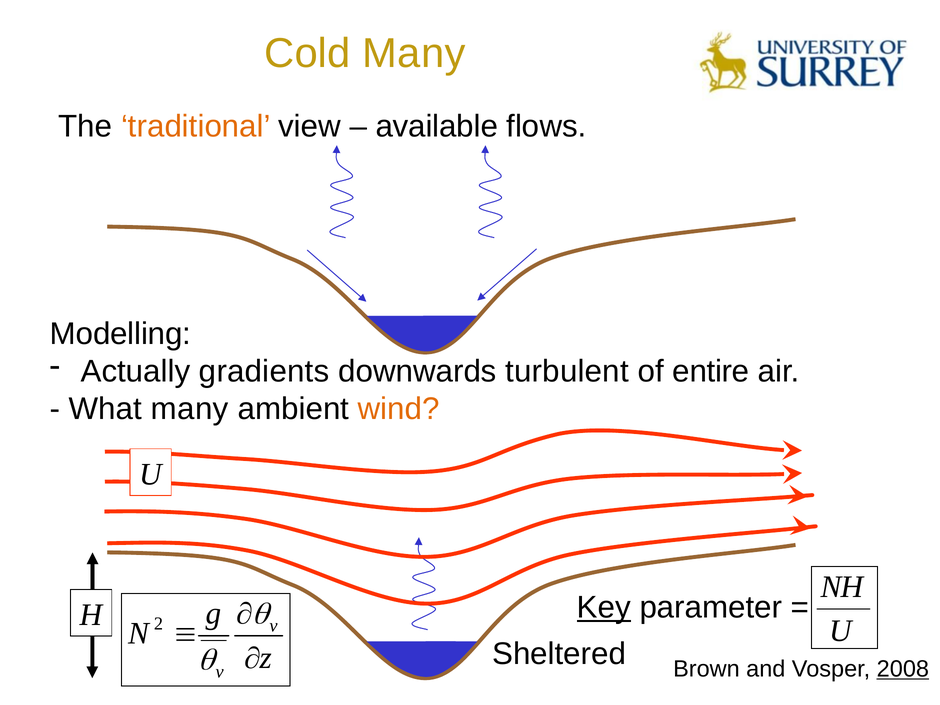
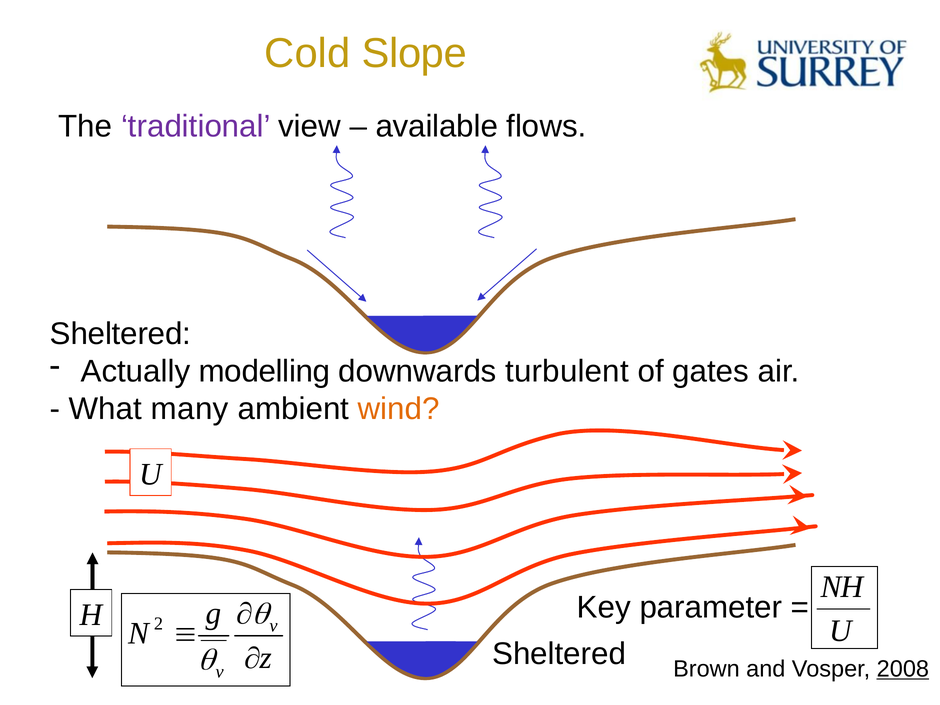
Cold Many: Many -> Slope (414, 54)
traditional colour: orange -> purple (196, 126)
Modelling: Modelling -> Sheltered (120, 334)
gradients: gradients -> modelling (264, 371)
entire: entire -> gates (711, 371)
Key underline: present -> none (604, 608)
